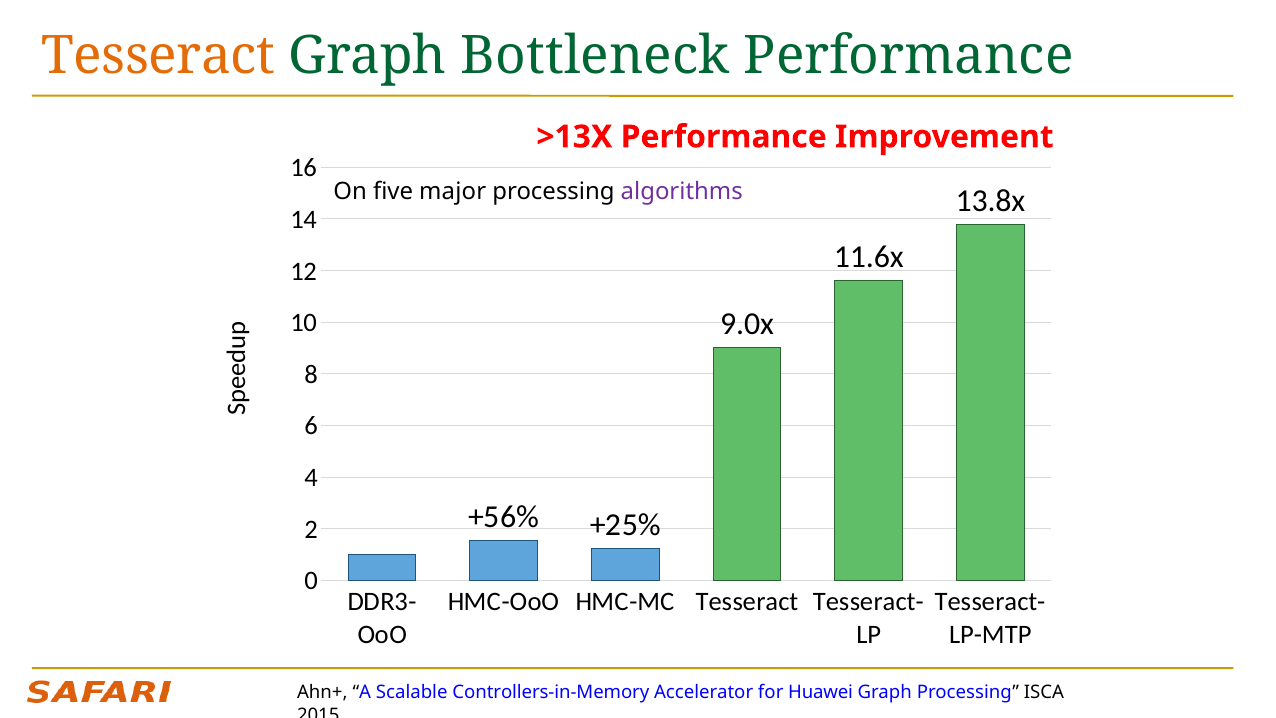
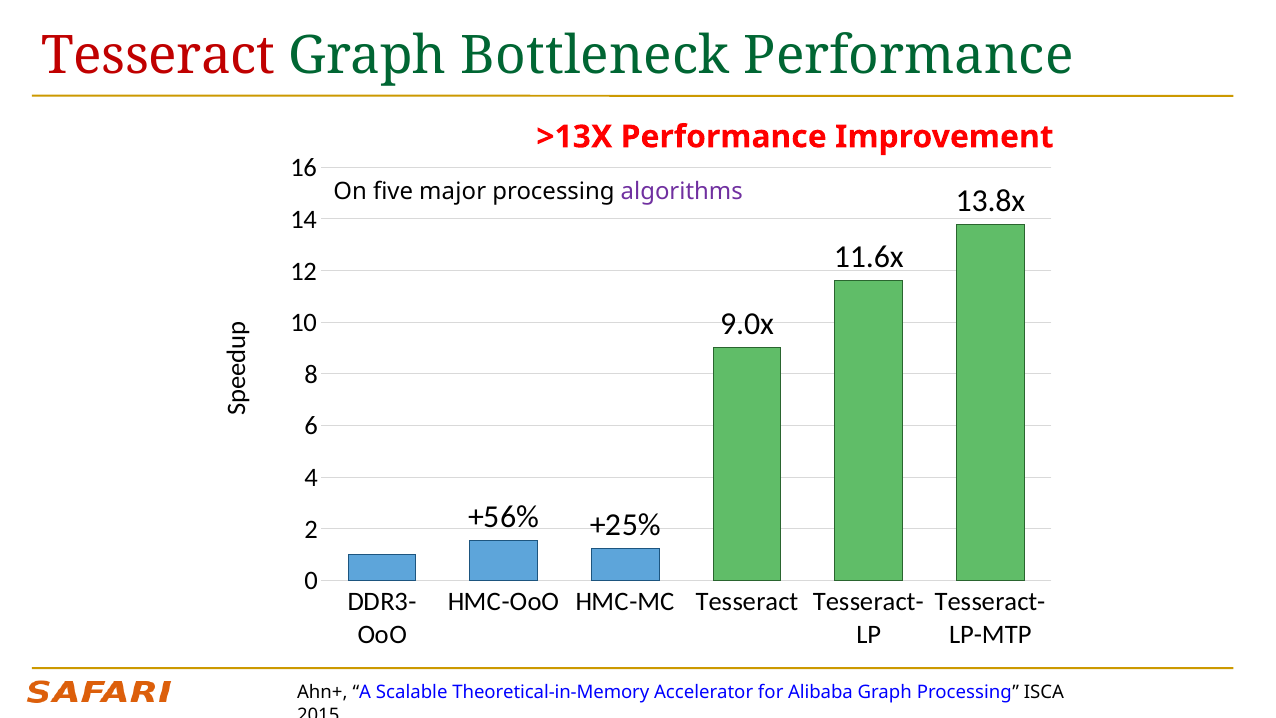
Tesseract colour: orange -> red (158, 56)
Controllers-in-Memory: Controllers-in-Memory -> Theoretical-in-Memory (551, 693)
Huawei: Huawei -> Alibaba (821, 693)
